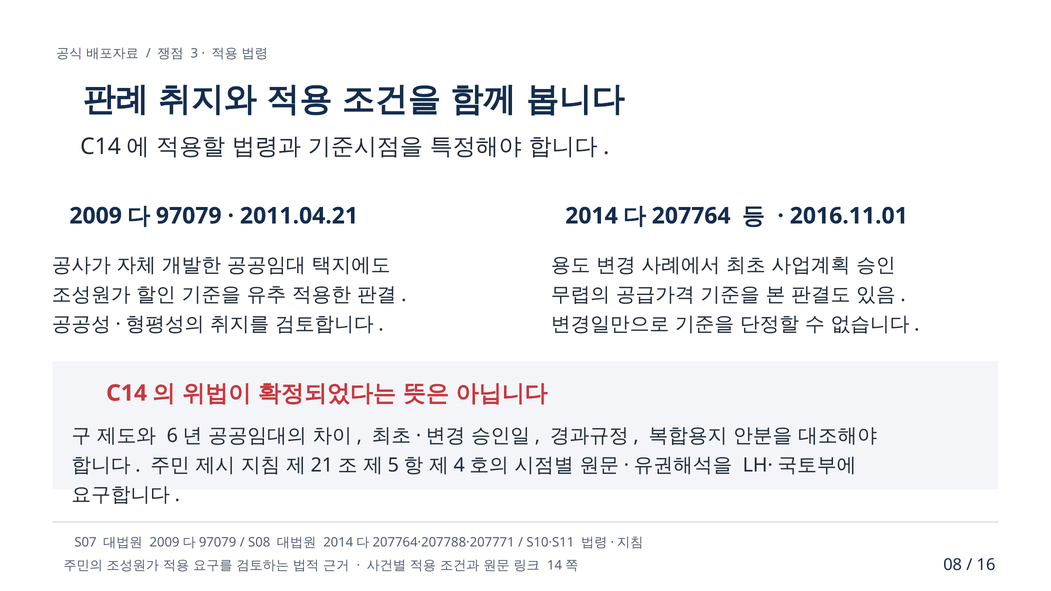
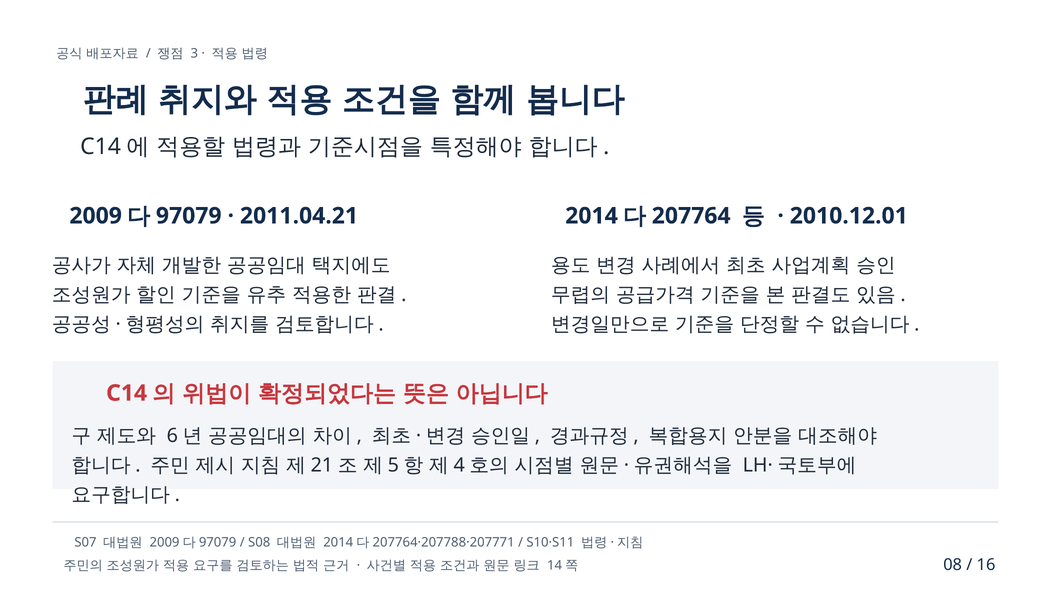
2016.11.01: 2016.11.01 -> 2010.12.01 (849, 216)
